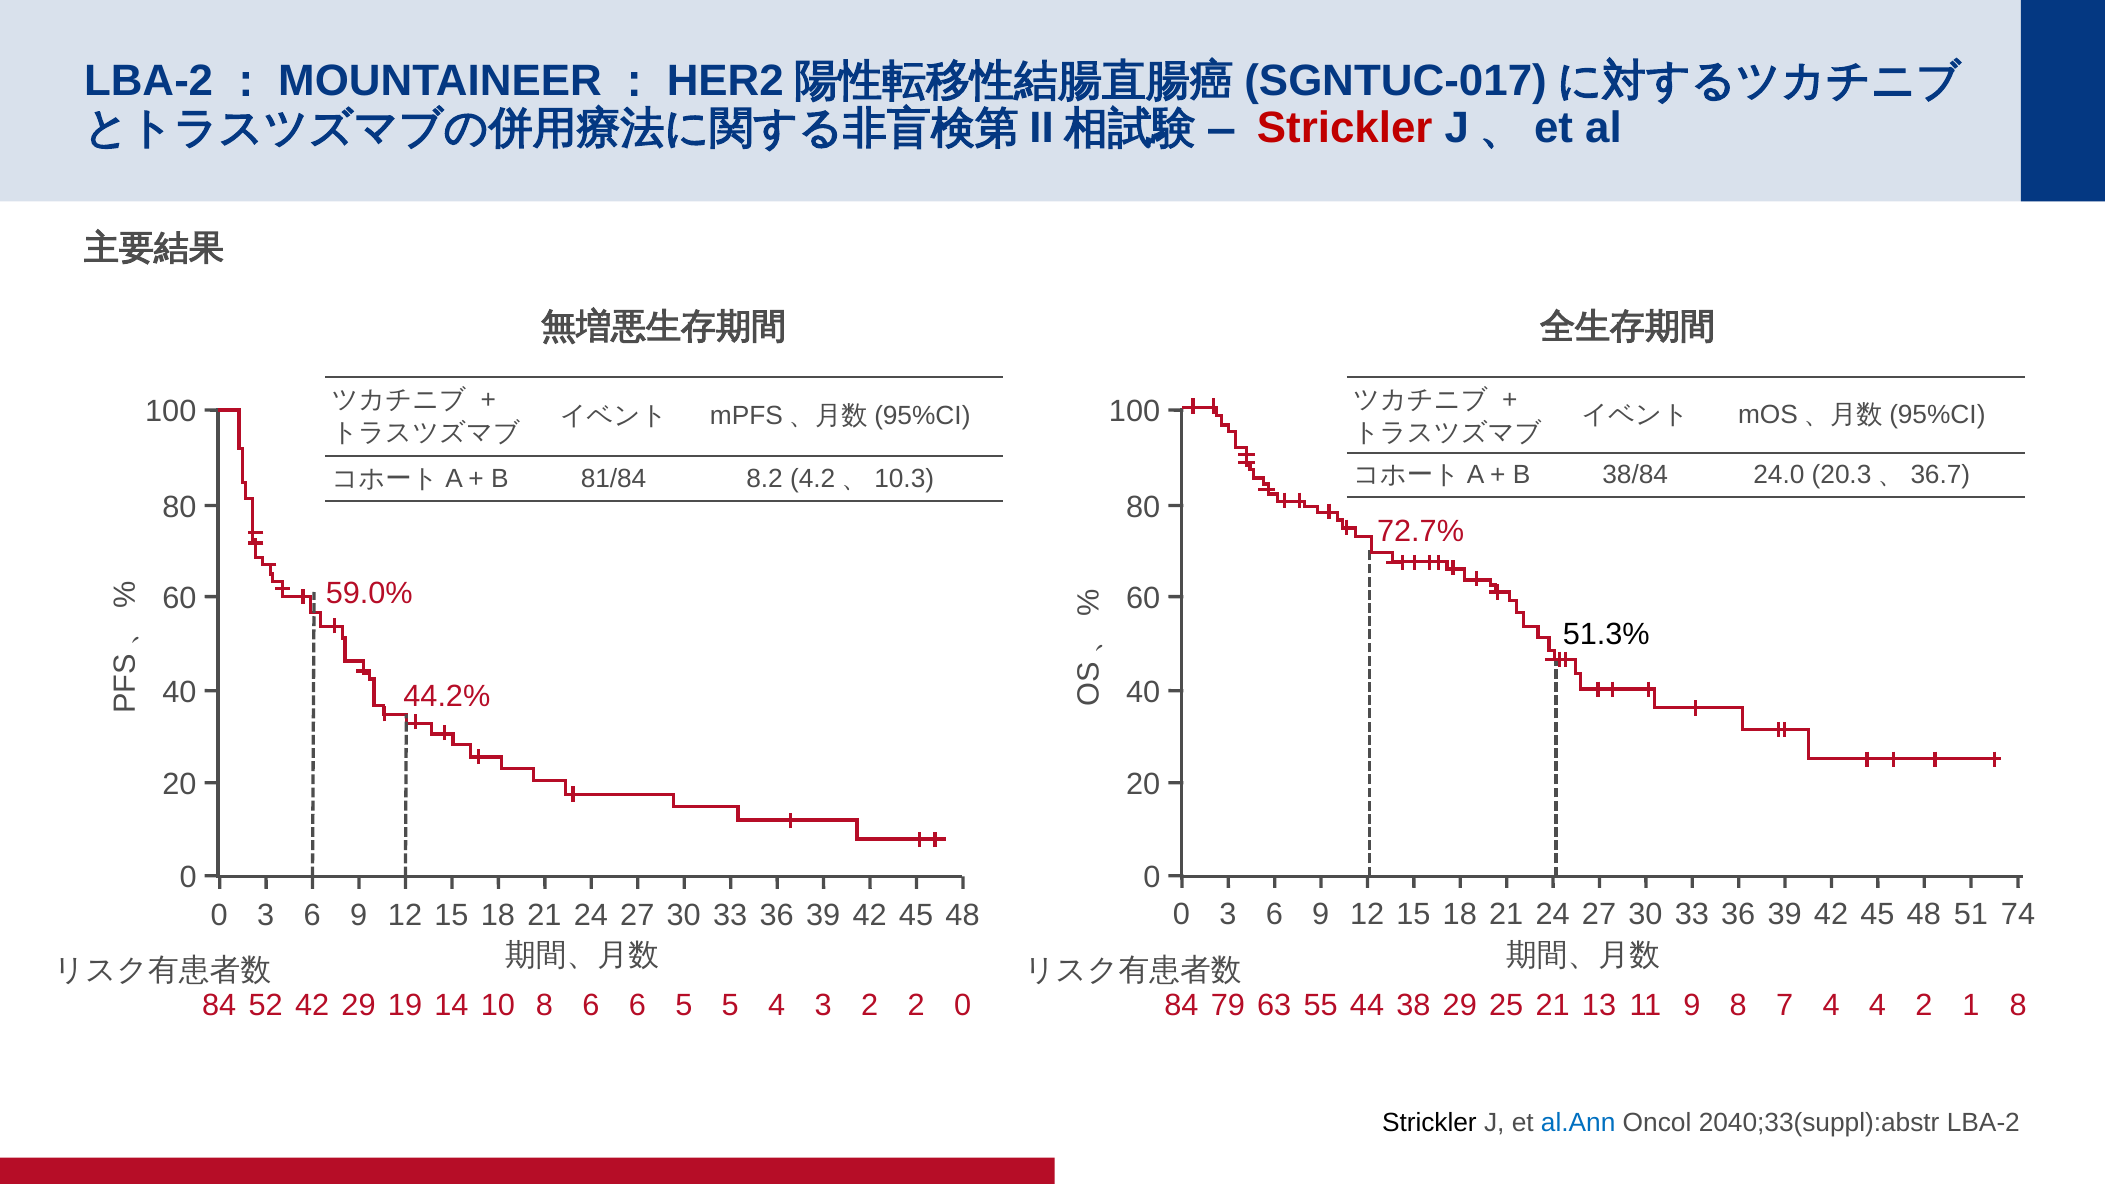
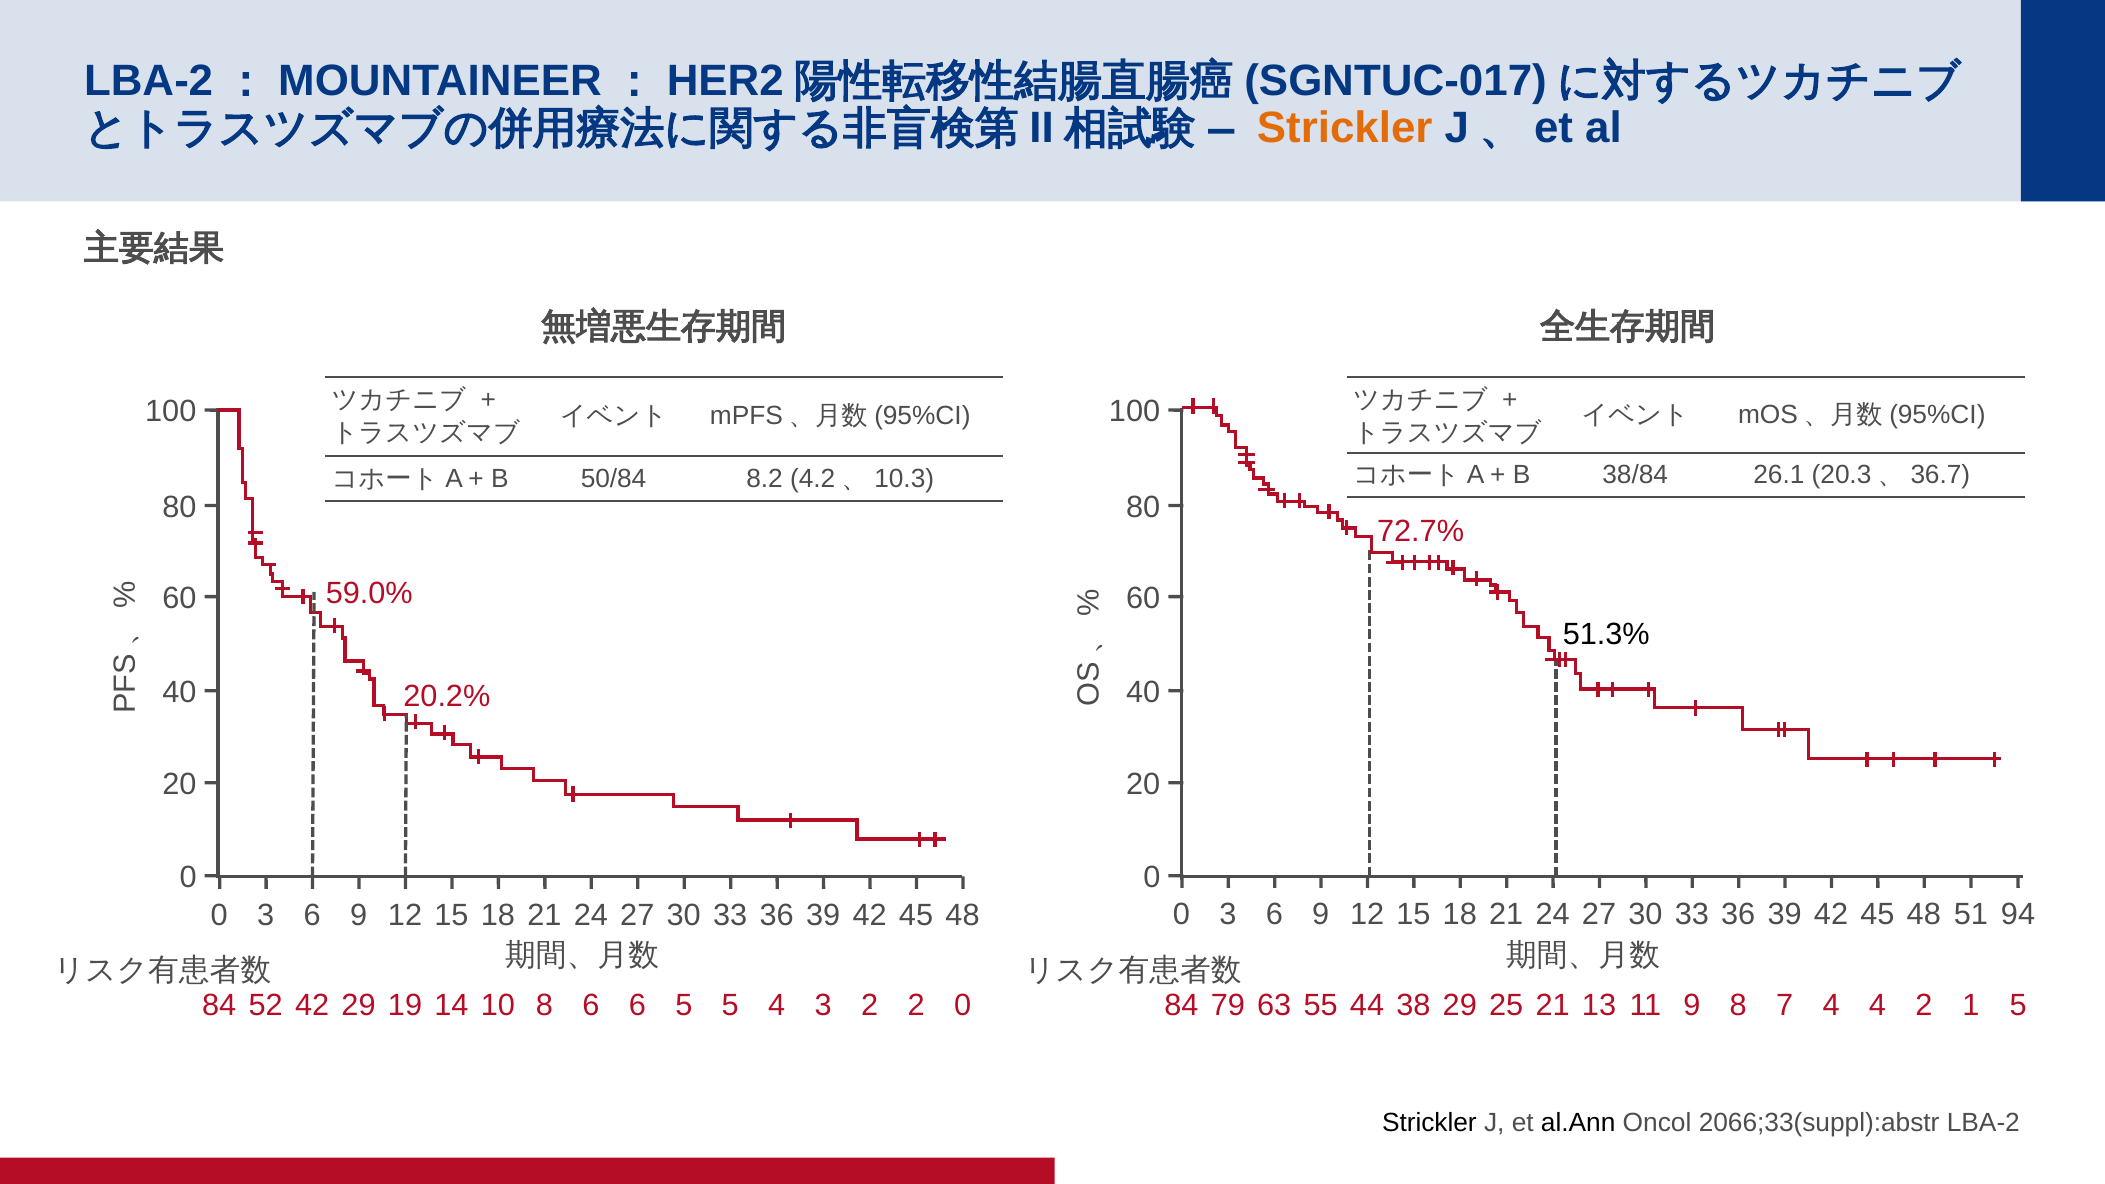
Strickler colour: red -> orange (1345, 128)
24.0: 24.0 -> 26.1 (1779, 475)
81/84: 81/84 -> 50/84 (614, 479)
44.2%: 44.2% -> 20.2% (447, 697)
74: 74 -> 94 (2018, 915)
1 8: 8 -> 5 (2018, 1005)
al.Ann colour: blue -> black (1578, 1123)
2040;33(suppl):abstr: 2040;33(suppl):abstr -> 2066;33(suppl):abstr (1819, 1123)
